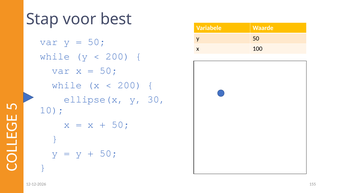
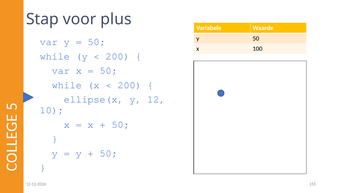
best: best -> plus (116, 19)
30: 30 -> 12 (156, 99)
